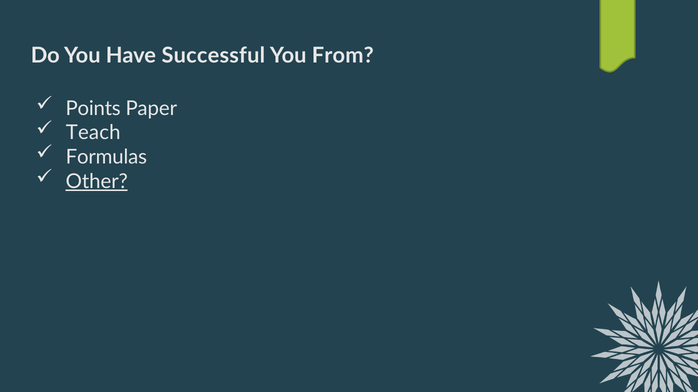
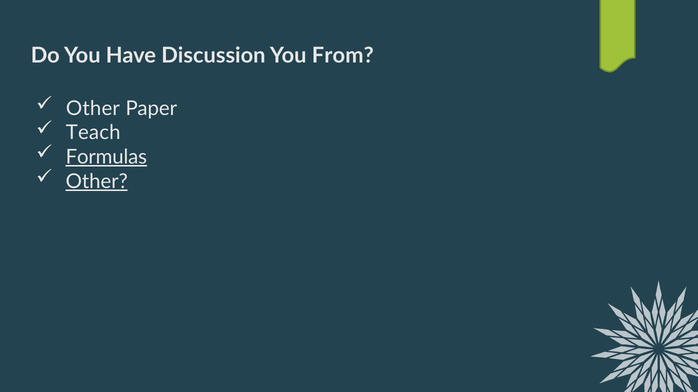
Successful: Successful -> Discussion (213, 56)
Points: Points -> Other (93, 109)
Formulas underline: none -> present (106, 157)
